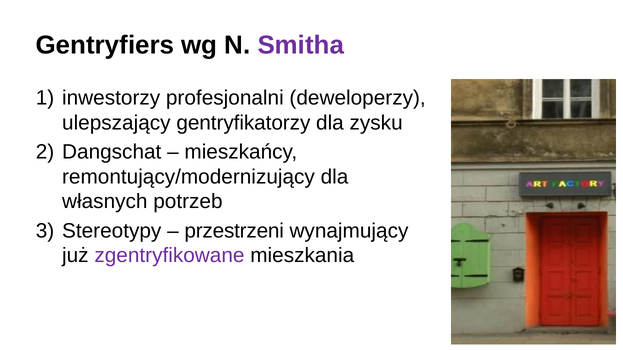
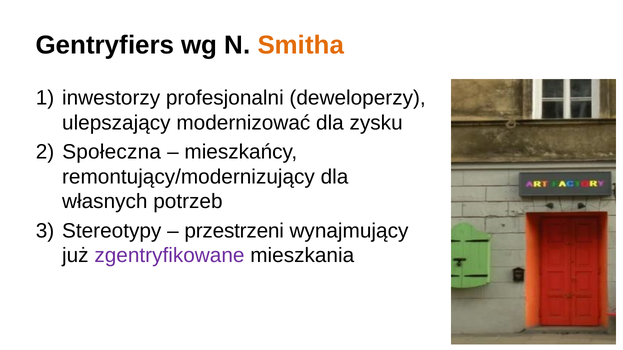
Smitha colour: purple -> orange (301, 45)
gentryfikatorzy: gentryfikatorzy -> modernizować (243, 123)
Dangschat: Dangschat -> Społeczna (112, 152)
